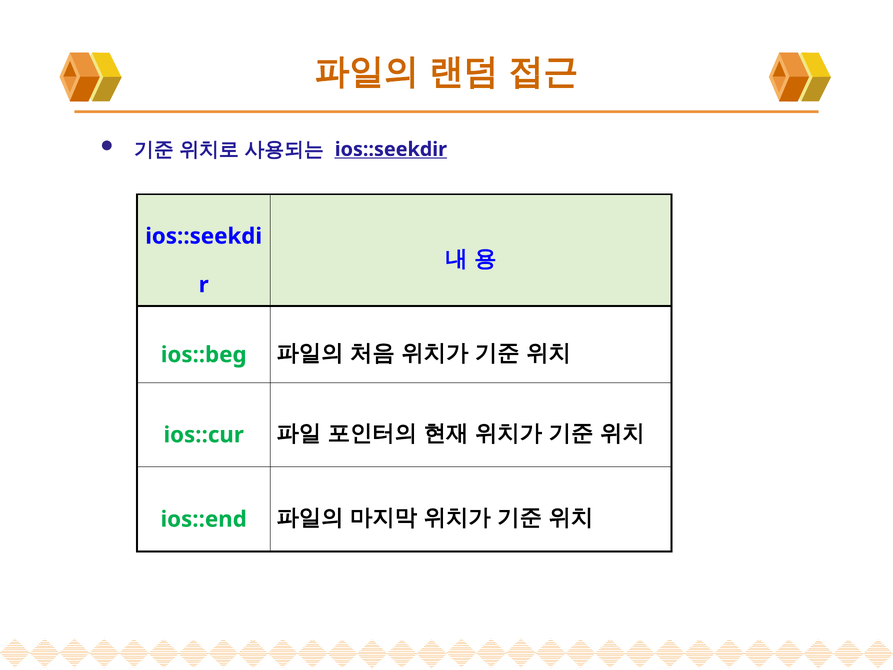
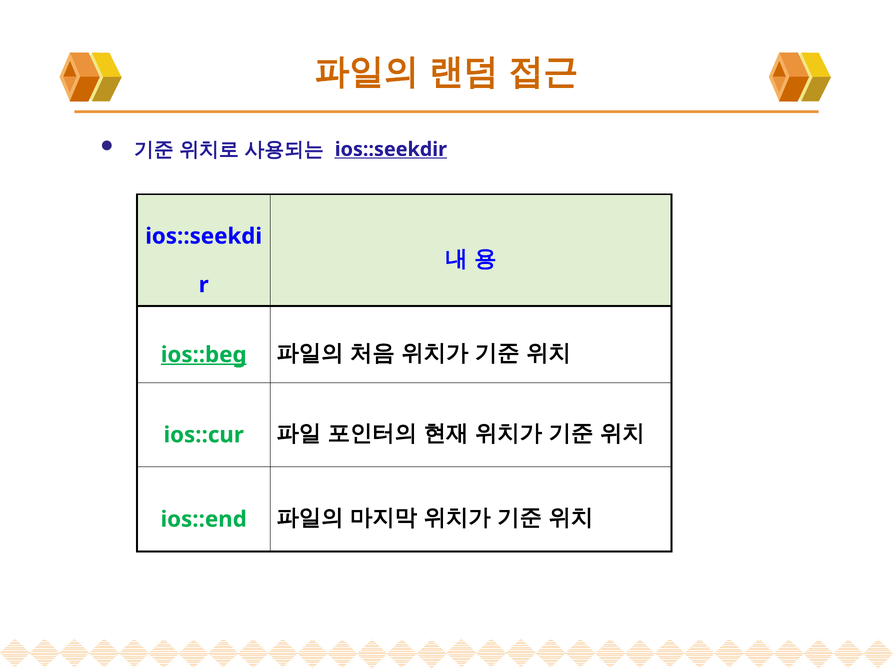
ios::beg underline: none -> present (204, 355)
